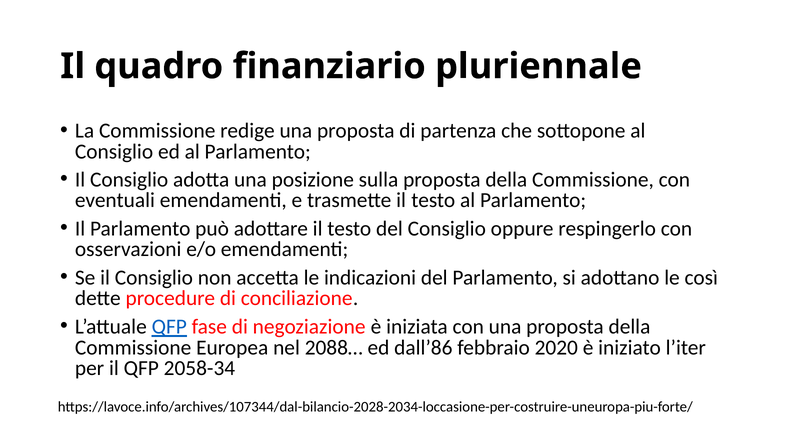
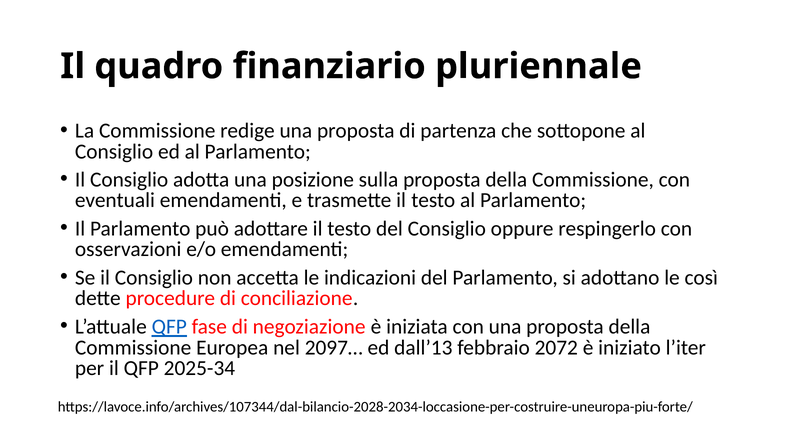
2088…: 2088… -> 2097… (334, 347)
dall’86: dall’86 -> dall’13 (423, 347)
2020: 2020 -> 2072 (556, 347)
2058-34: 2058-34 -> 2025-34 (199, 368)
